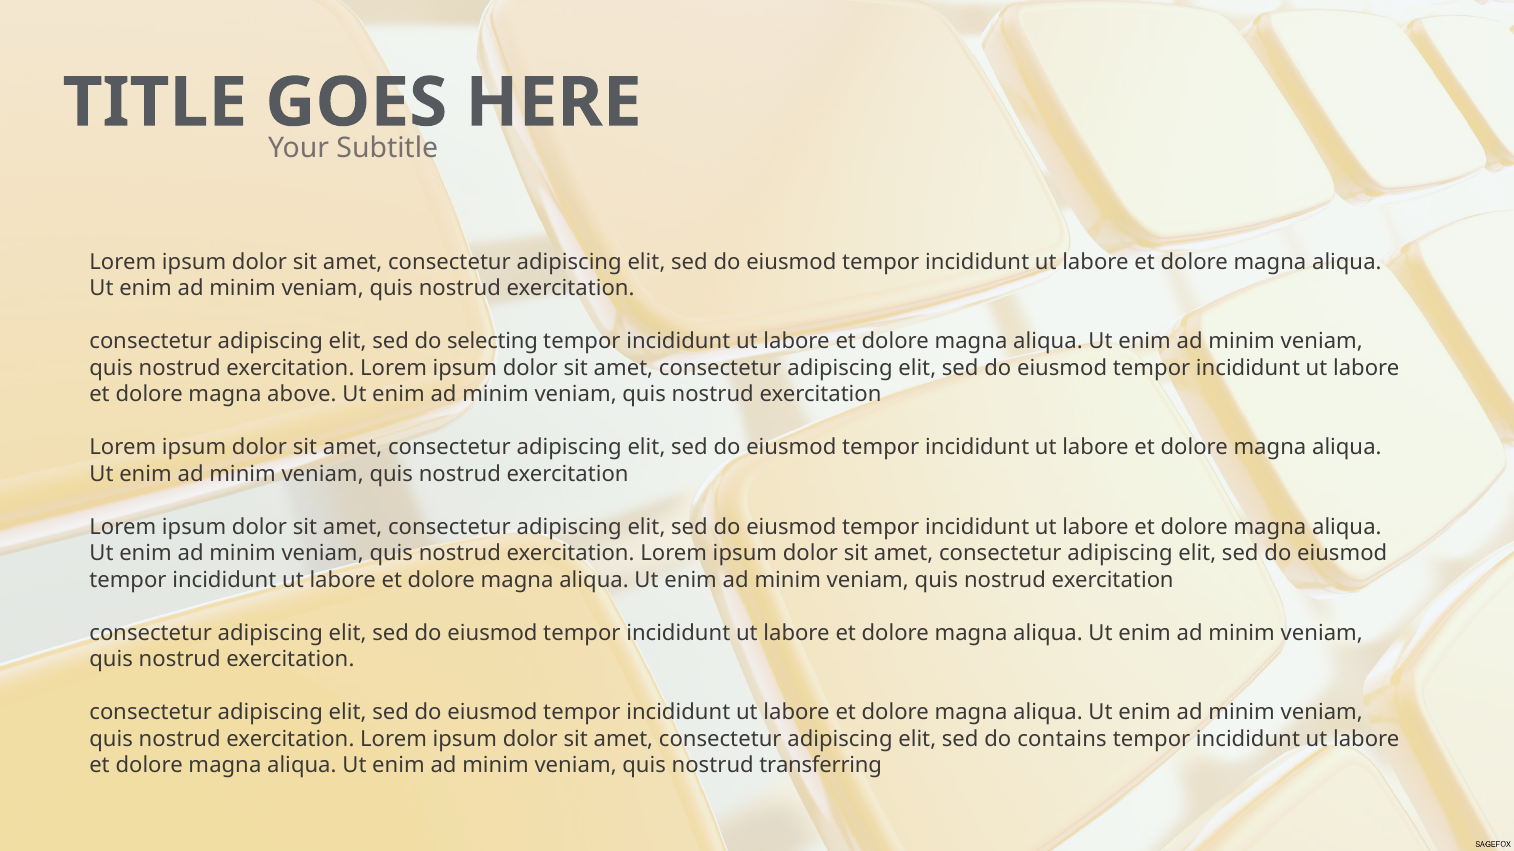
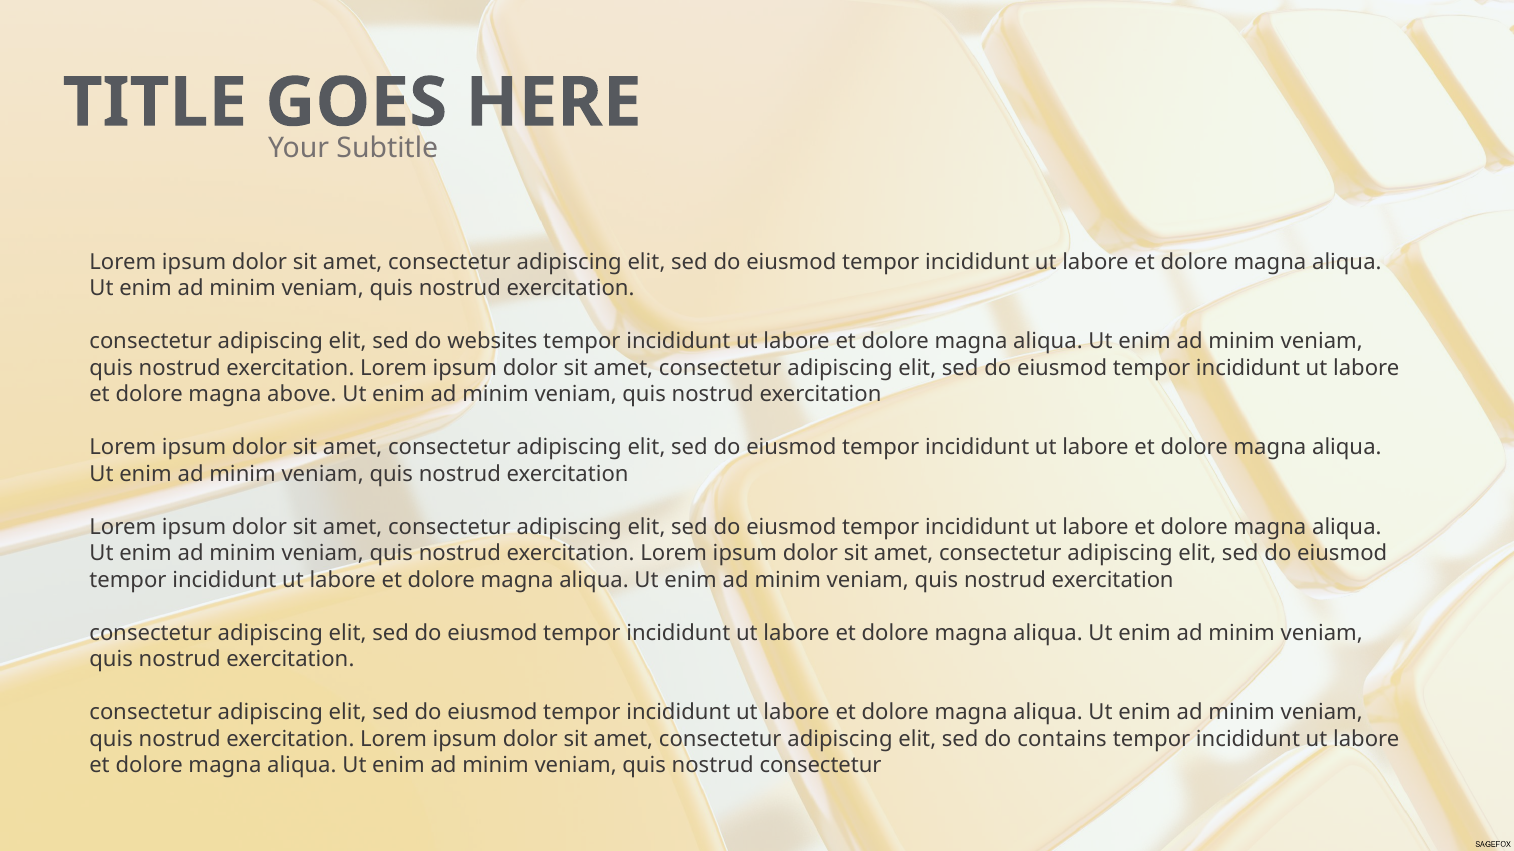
selecting: selecting -> websites (492, 342)
nostrud transferring: transferring -> consectetur (821, 766)
